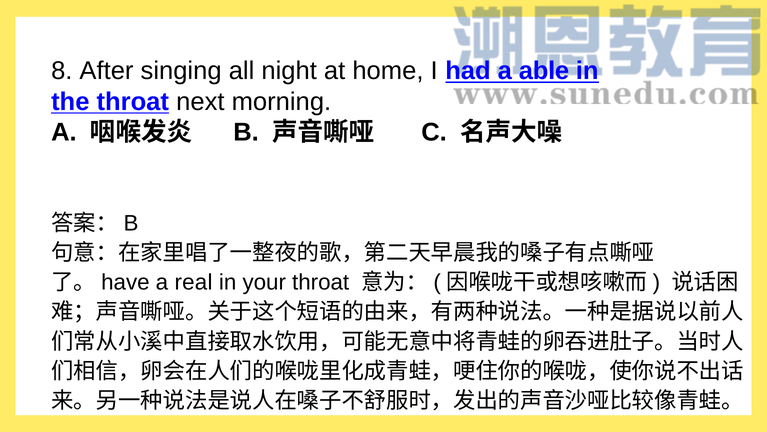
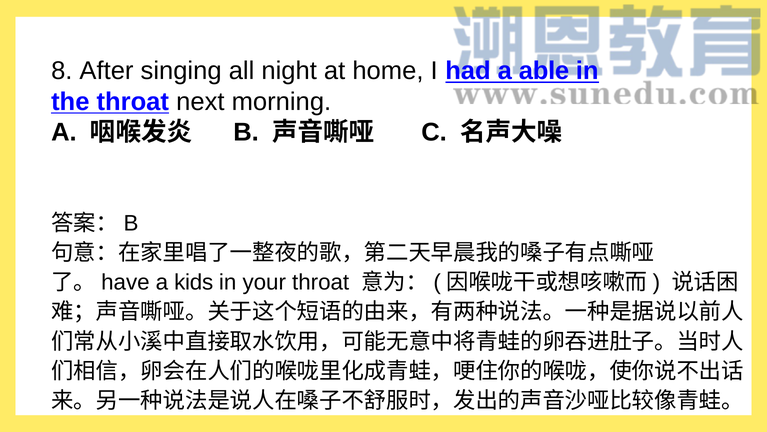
real: real -> kids (194, 282)
